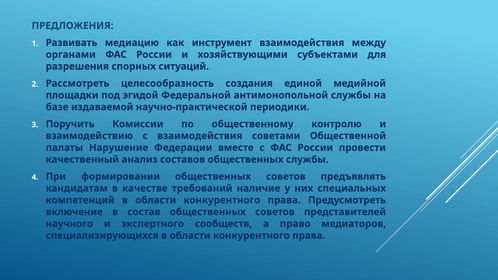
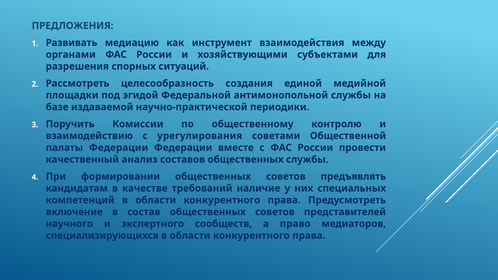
с взаимодействия: взаимодействия -> урегулирования (200, 136)
палаты Нарушение: Нарушение -> Федерации (119, 148)
